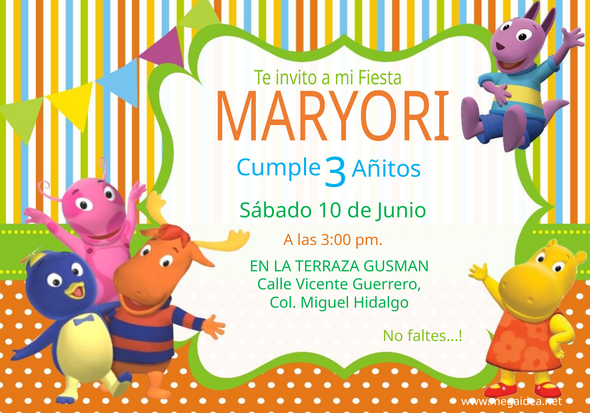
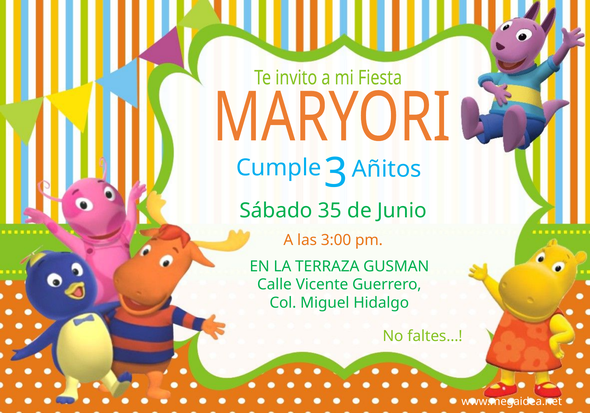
10: 10 -> 35 (330, 211)
